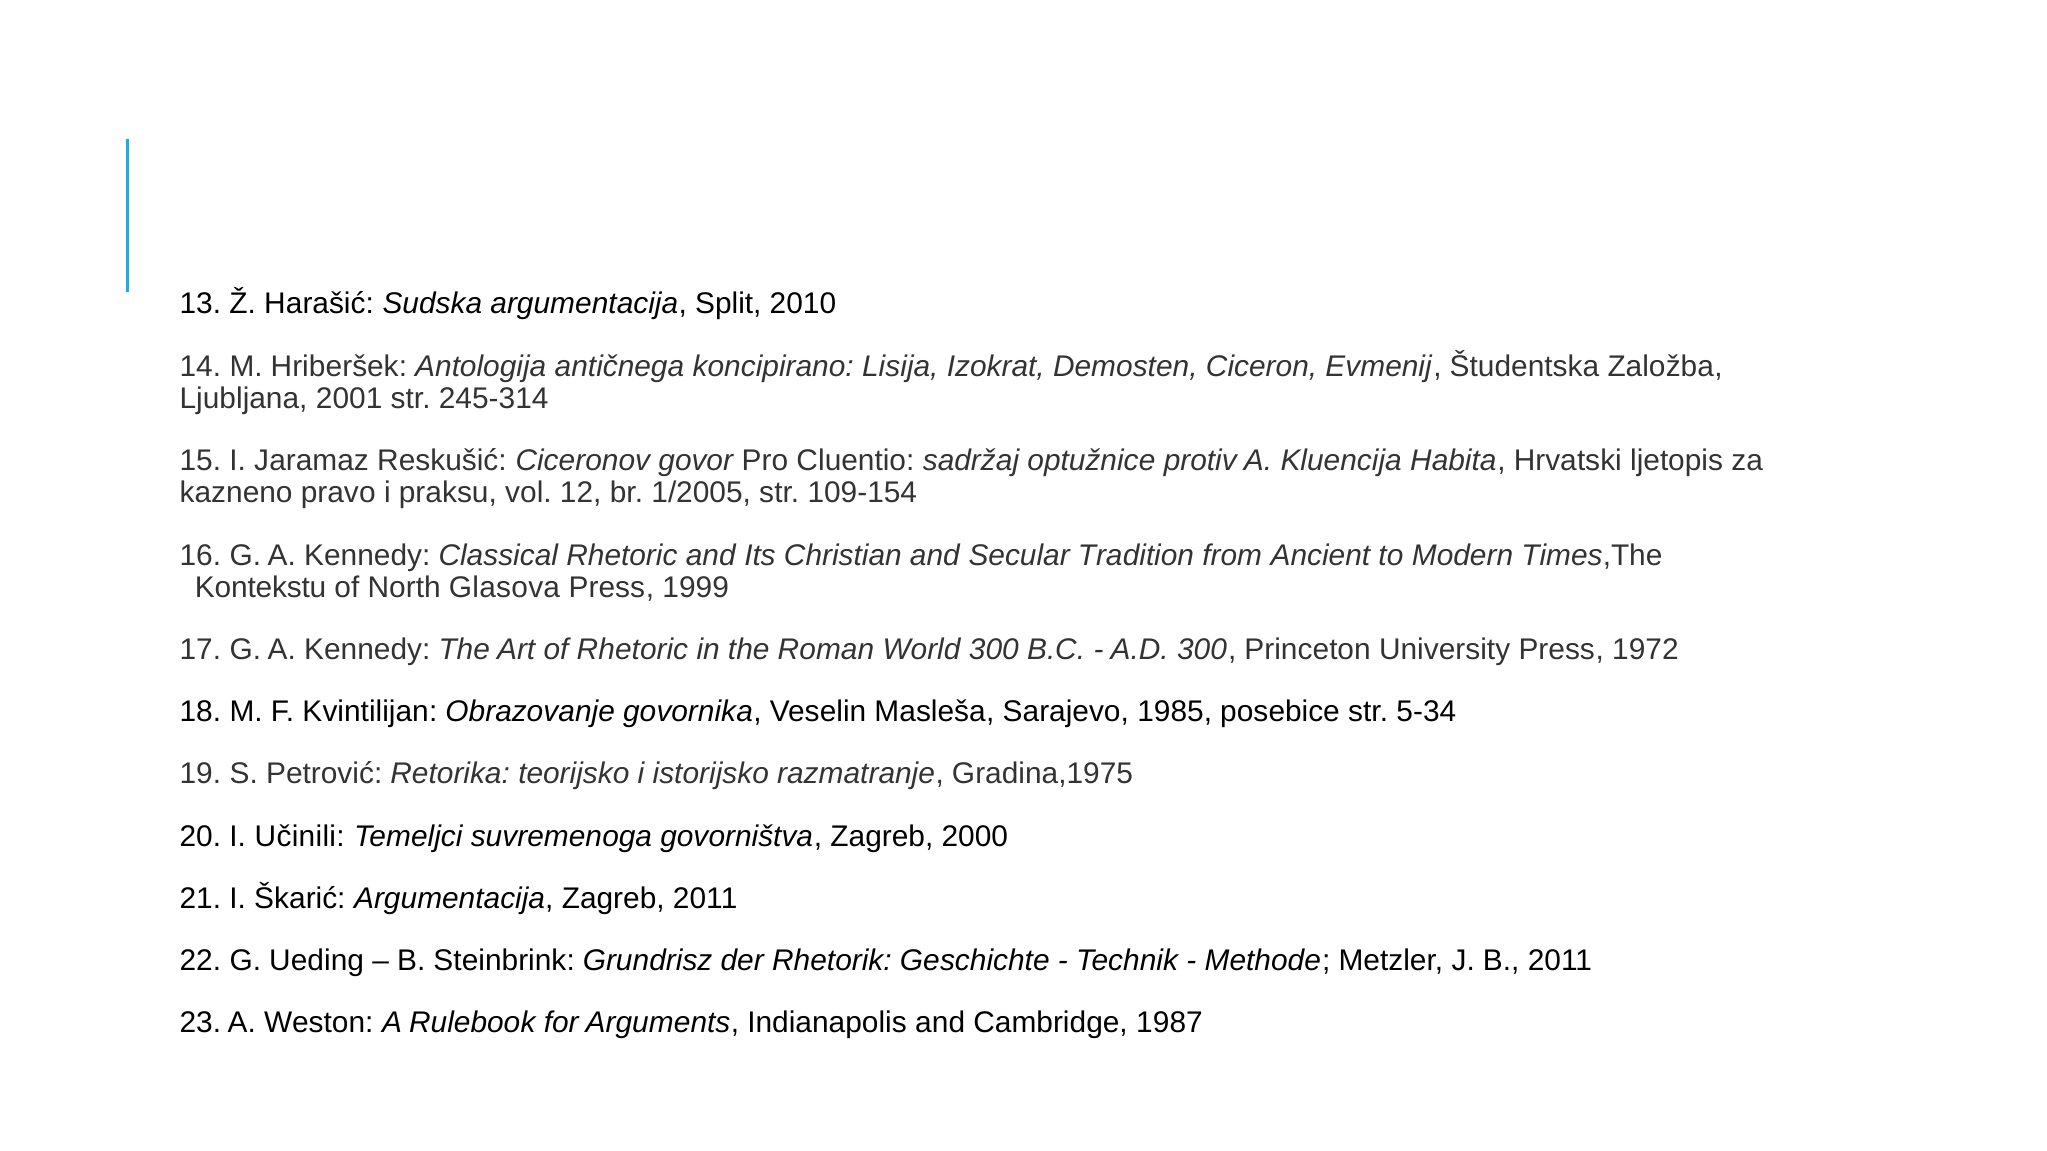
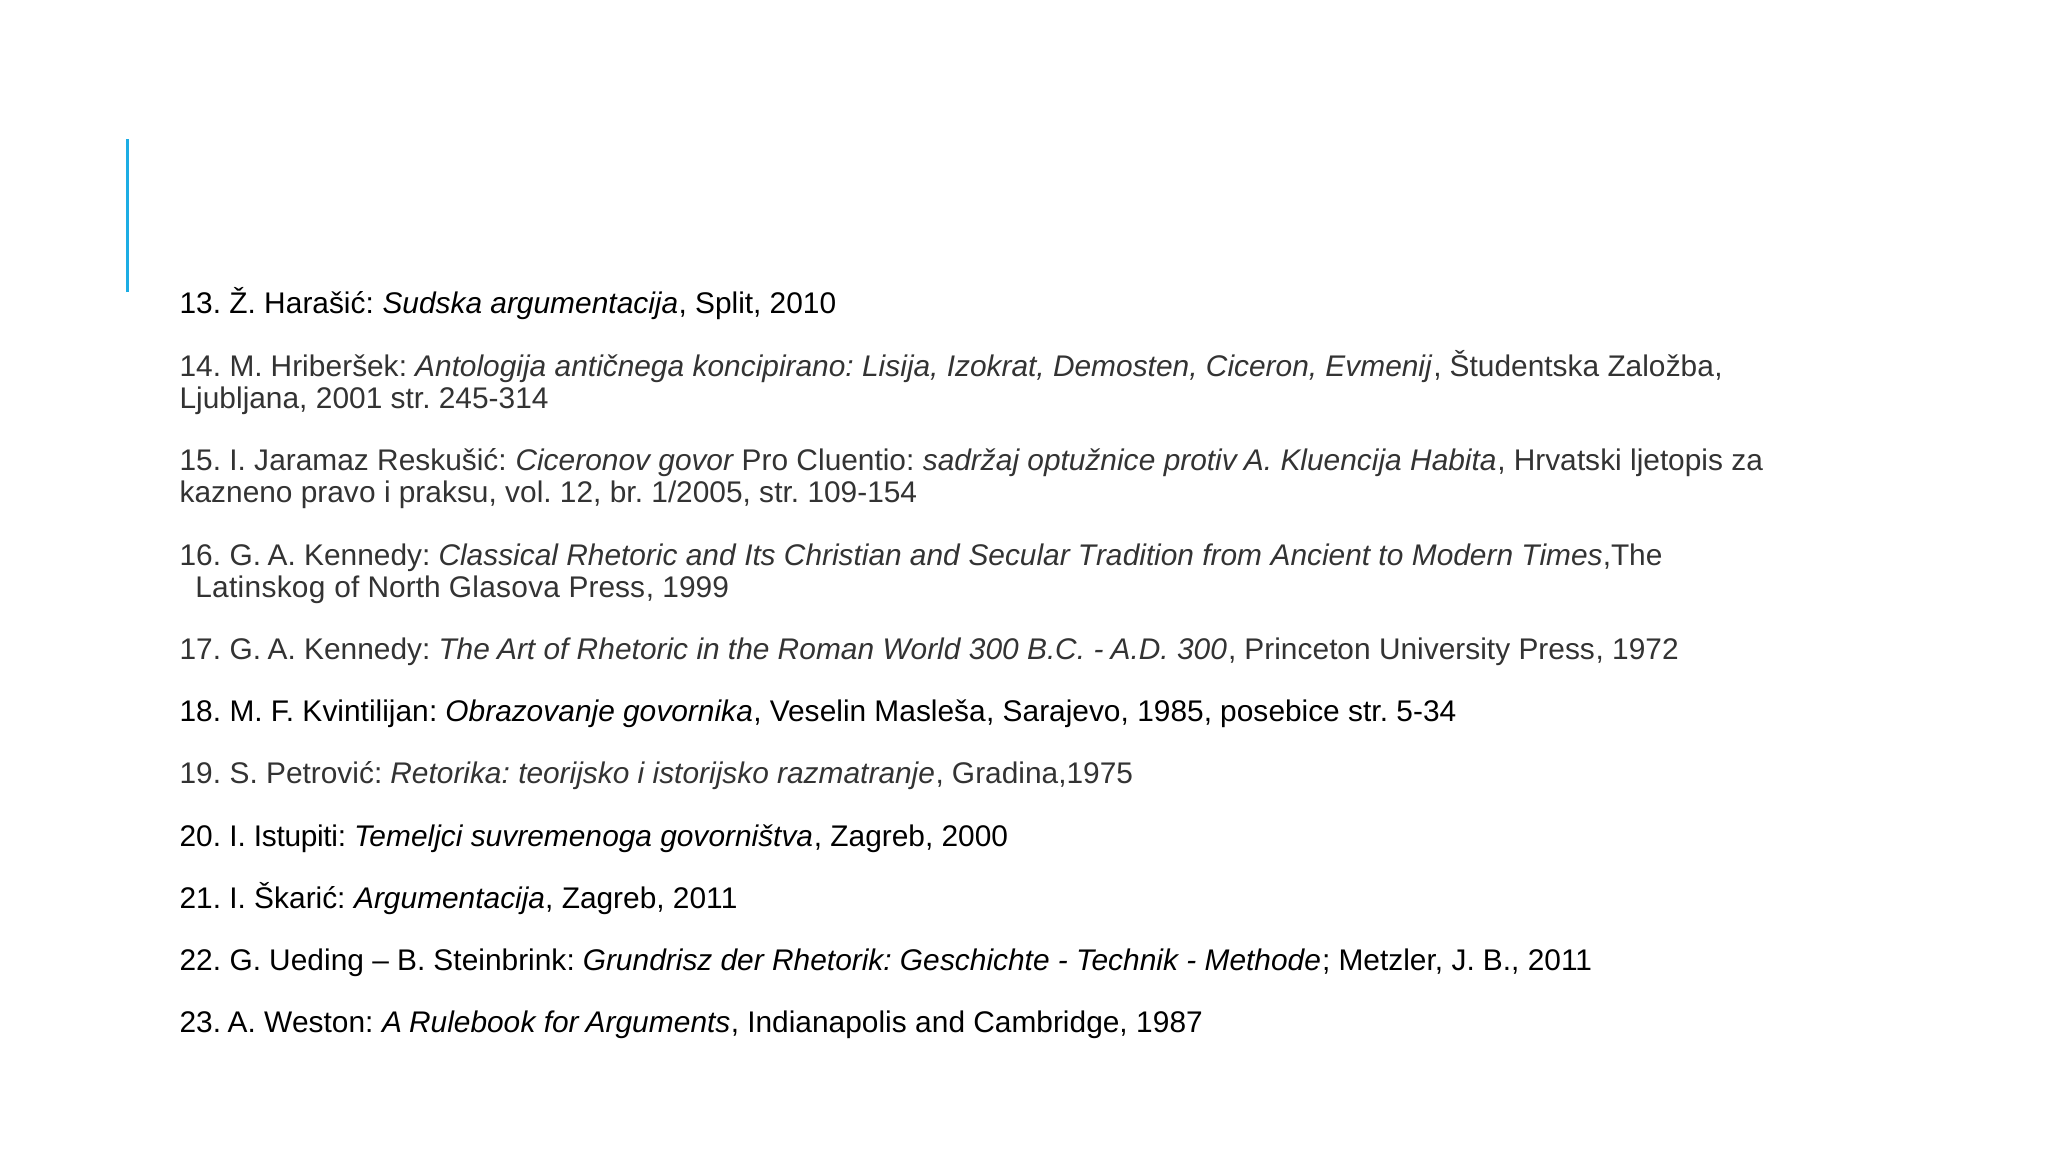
Kontekstu: Kontekstu -> Latinskog (260, 588)
Učinili: Učinili -> Istupiti (300, 837)
